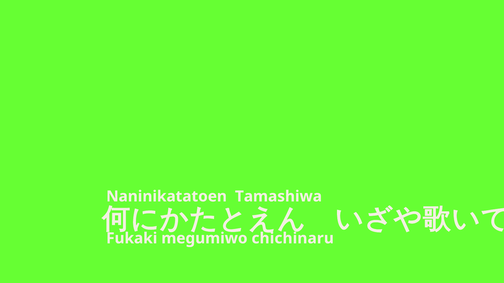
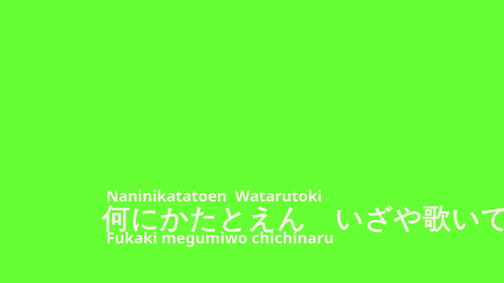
Tamashiwa: Tamashiwa -> Watarutoki (278, 197)
